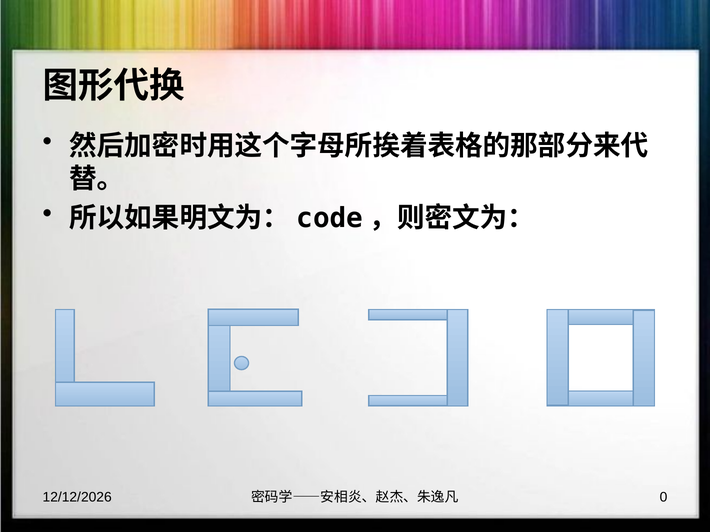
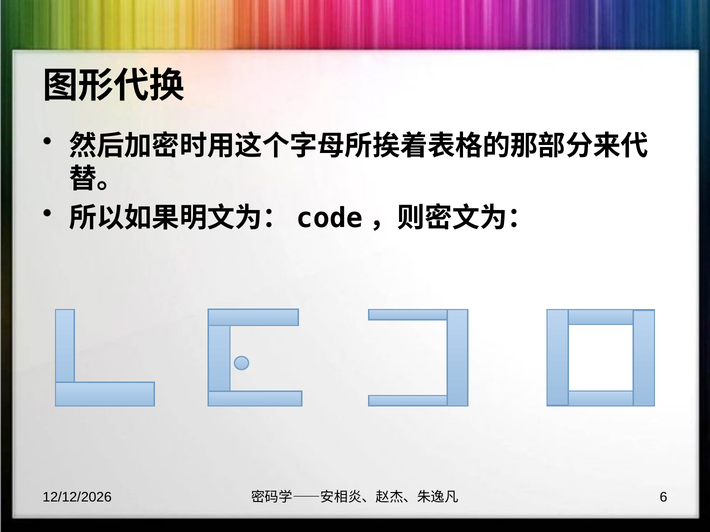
0: 0 -> 6 (664, 498)
